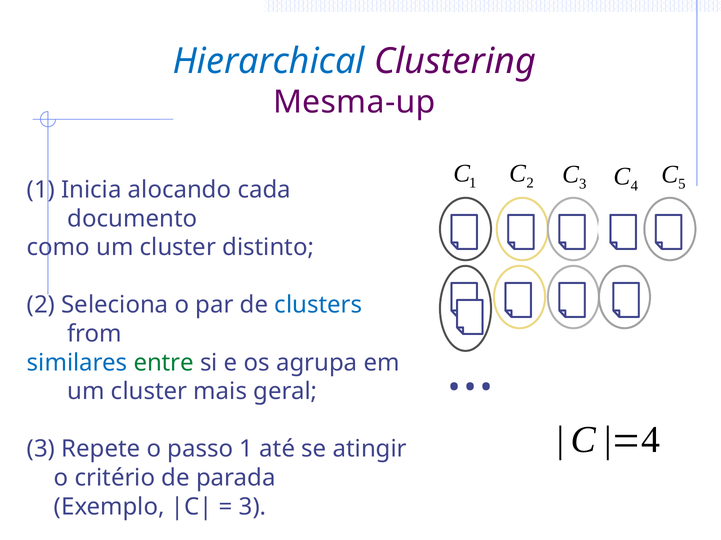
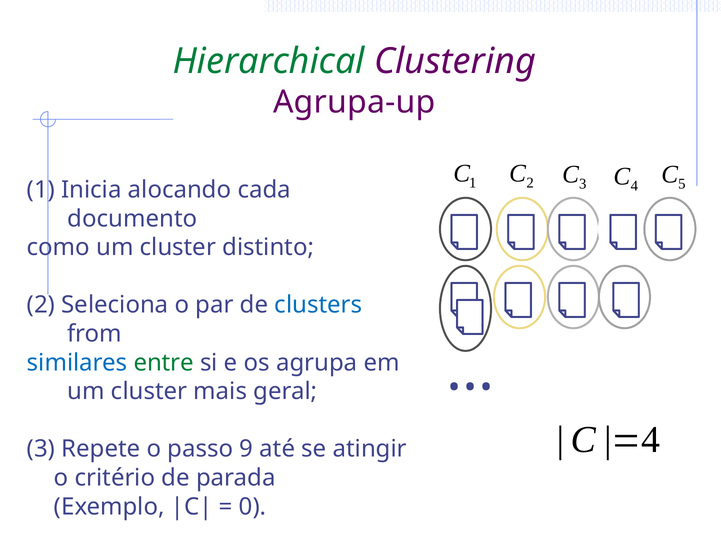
Hierarchical colour: blue -> green (269, 62)
Mesma-up: Mesma-up -> Agrupa-up (354, 102)
passo 1: 1 -> 9 (246, 450)
3: 3 -> 0 (253, 507)
